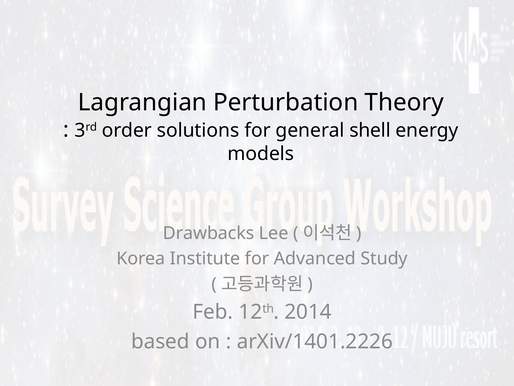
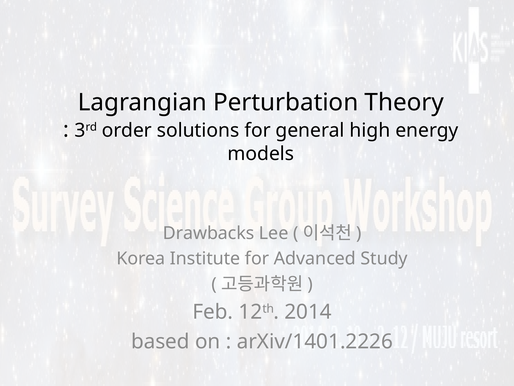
shell: shell -> high (370, 130)
